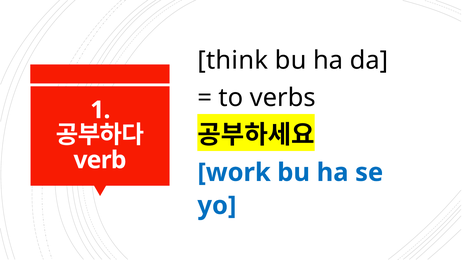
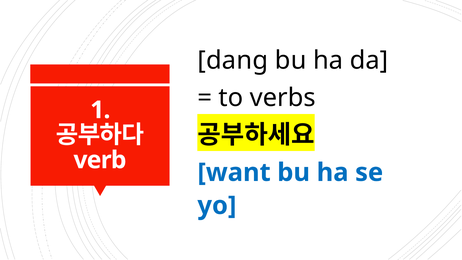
think: think -> dang (233, 60)
work: work -> want (234, 172)
